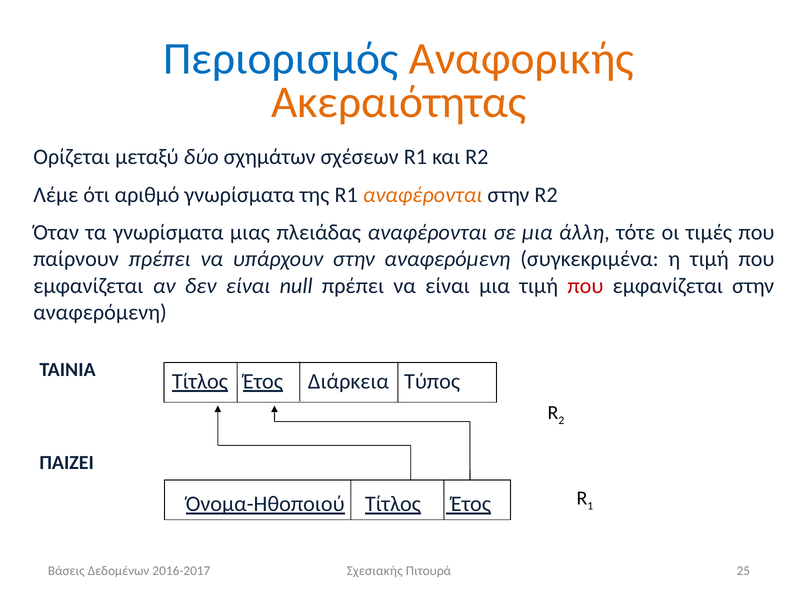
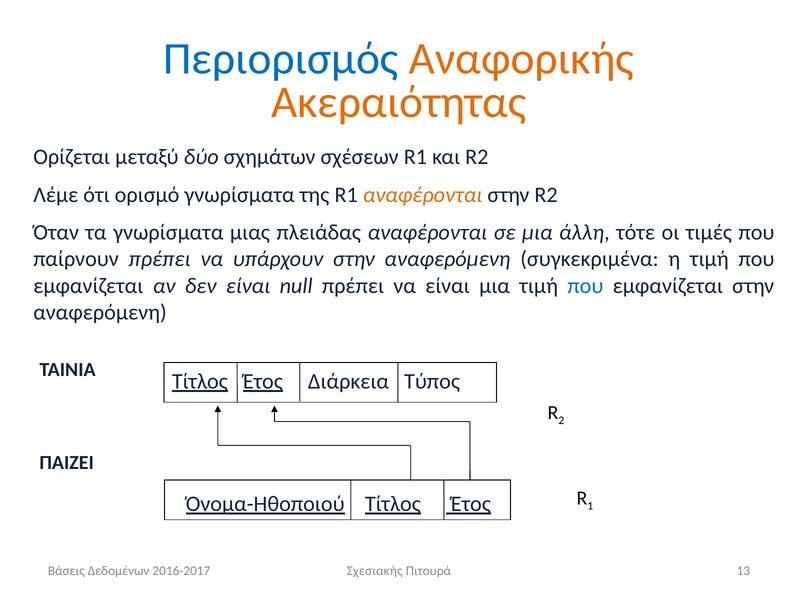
αριθμό: αριθμό -> ορισμό (147, 195)
που colour: red -> blue (585, 286)
25: 25 -> 13 (743, 571)
